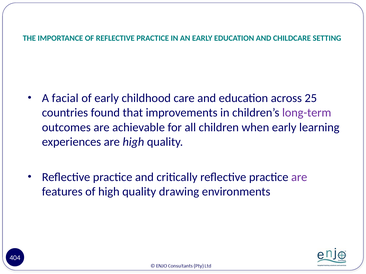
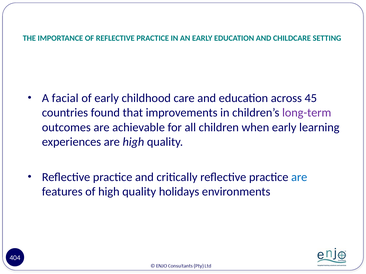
25: 25 -> 45 (311, 98)
are colour: purple -> blue (299, 177)
drawing: drawing -> holidays (179, 192)
